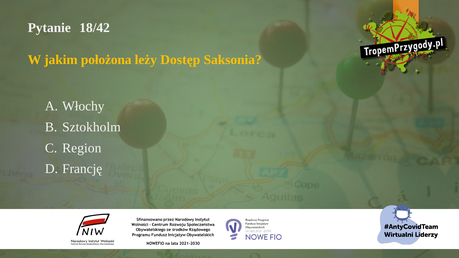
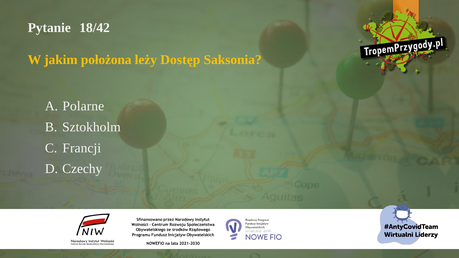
Włochy: Włochy -> Polarne (83, 106)
Region: Region -> Francji (82, 148)
Francję: Francję -> Czechy (82, 169)
